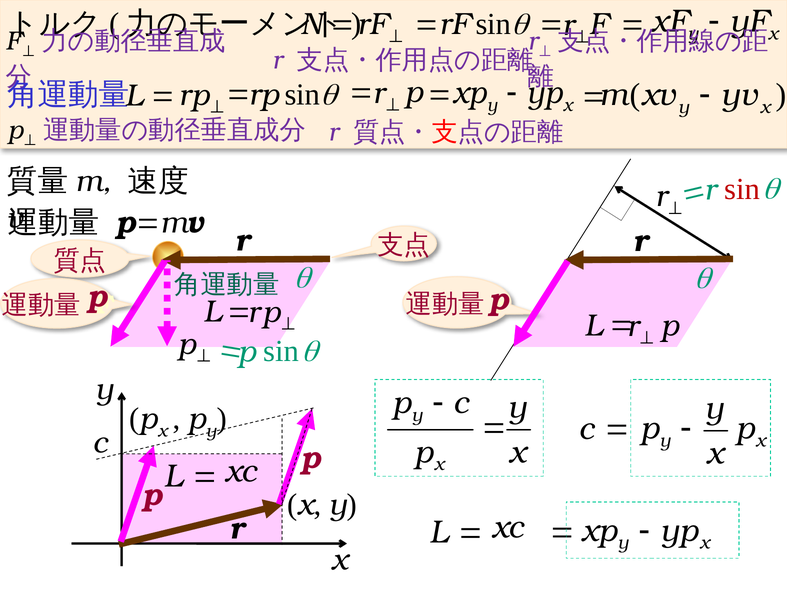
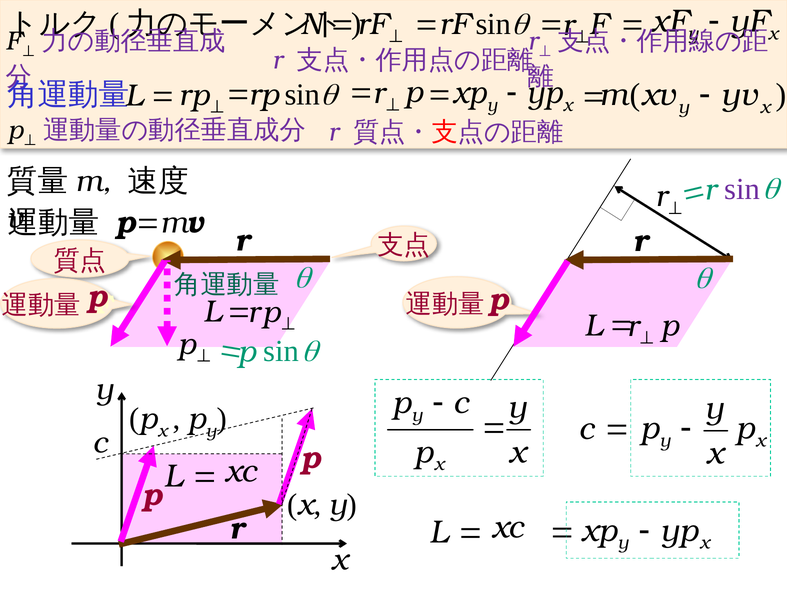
sin colour: red -> purple (742, 189)
